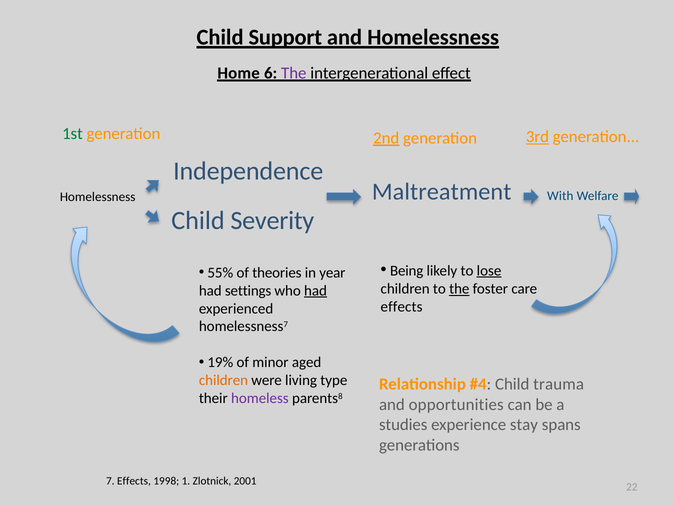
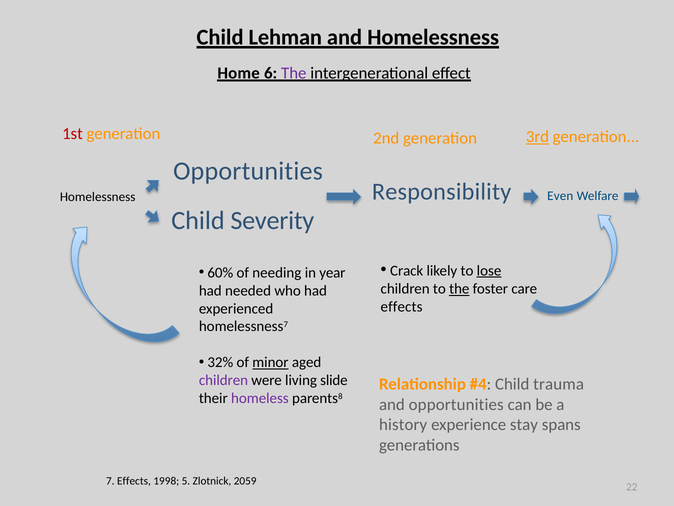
Support: Support -> Lehman (285, 38)
1st colour: green -> red (72, 133)
2nd underline: present -> none (386, 138)
Independence: Independence -> Opportunities (248, 171)
Maltreatment: Maltreatment -> Responsibility (442, 191)
With: With -> Even (560, 196)
Being: Being -> Crack (407, 270)
55%: 55% -> 60% (220, 272)
theories: theories -> needing (277, 272)
settings: settings -> needed (248, 290)
had underline: present -> none (316, 290)
19%: 19% -> 32% (220, 362)
minor underline: none -> present (270, 362)
children colour: orange -> purple (223, 380)
type: type -> slide (334, 380)
studies: studies -> history (403, 424)
1: 1 -> 5 (186, 480)
2001: 2001 -> 2059 (245, 480)
